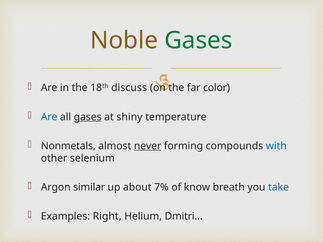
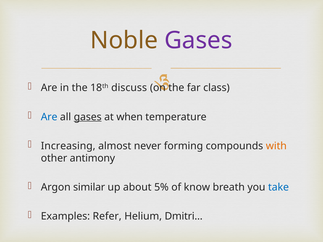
Gases colour: green -> purple (198, 40)
color: color -> class (216, 88)
shiny: shiny -> when (130, 117)
Nonmetals: Nonmetals -> Increasing (68, 146)
never underline: present -> none (148, 146)
with colour: blue -> orange (276, 146)
selenium: selenium -> antimony (92, 158)
7%: 7% -> 5% (161, 187)
Right: Right -> Refer (107, 216)
